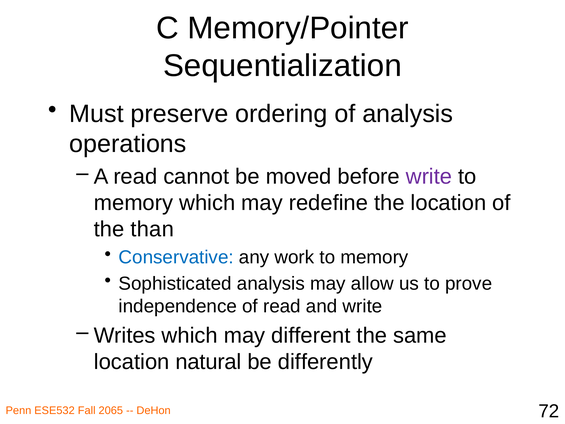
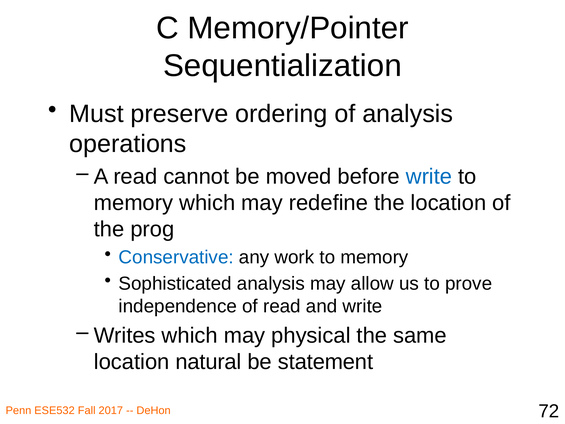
write colour: purple -> blue (429, 176)
than: than -> prog (152, 229)
different: different -> physical (311, 335)
differently: differently -> statement (326, 362)
2065: 2065 -> 2017 (111, 410)
